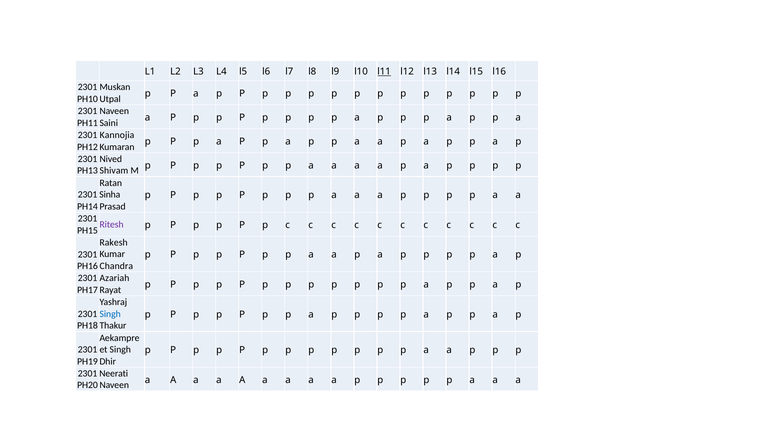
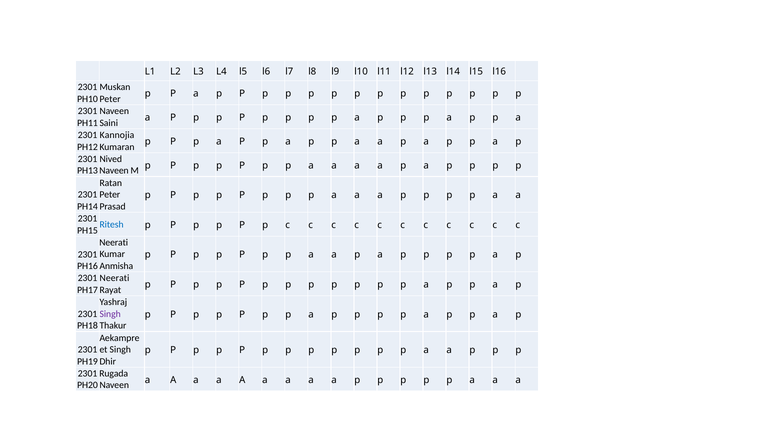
l11 underline: present -> none (384, 71)
Utpal: Utpal -> Peter (110, 99)
Shivam: Shivam -> Naveen (114, 171)
Sinha: Sinha -> Peter (110, 195)
Ritesh colour: purple -> blue (112, 225)
Rakesh: Rakesh -> Neerati (114, 243)
Chandra: Chandra -> Anmisha (116, 266)
Azariah: Azariah -> Neerati (114, 278)
Singh colour: blue -> purple (110, 314)
Neerati: Neerati -> Rugada (114, 374)
